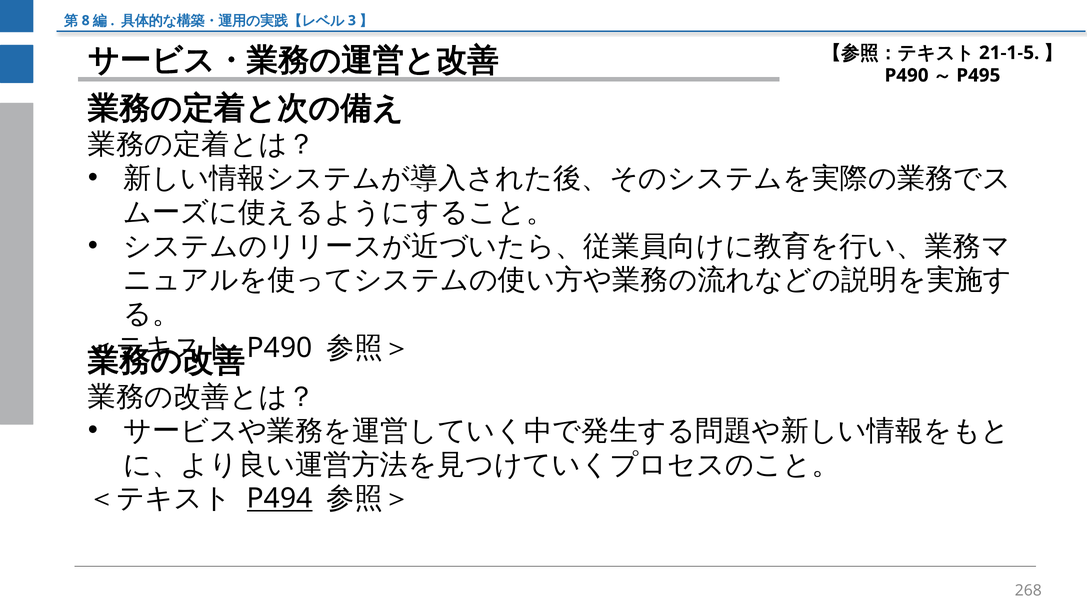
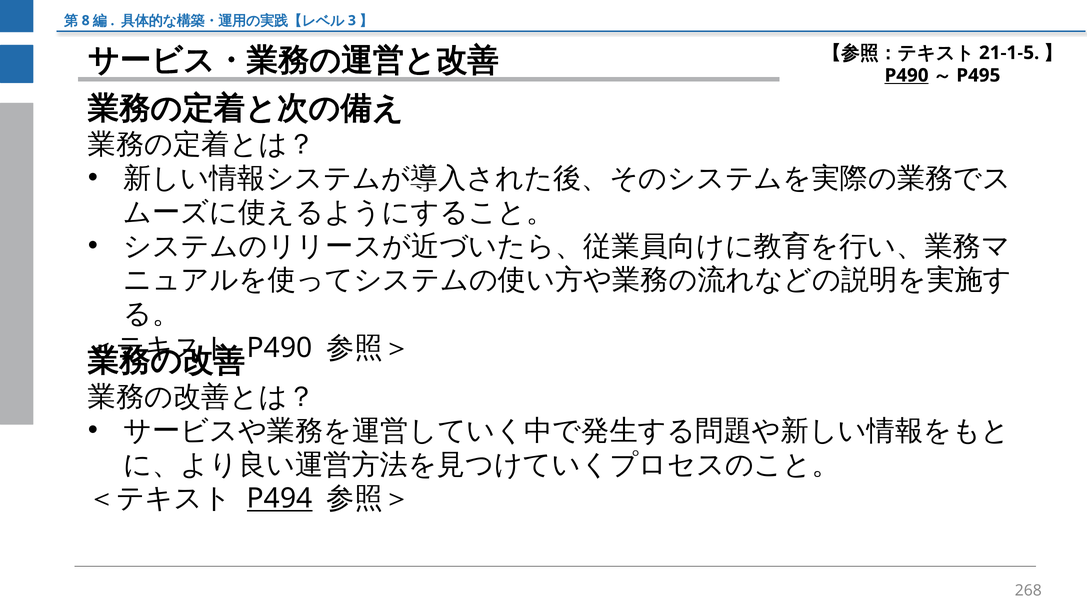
P490 underline: none -> present (907, 75)
